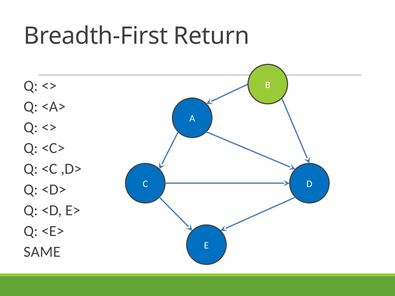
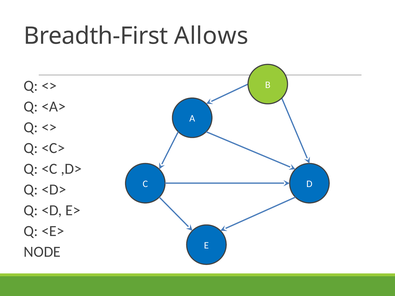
Return: Return -> Allows (211, 36)
SAME: SAME -> NODE (42, 252)
